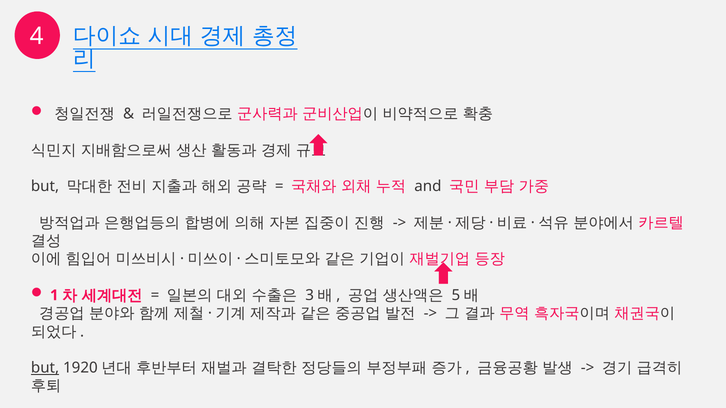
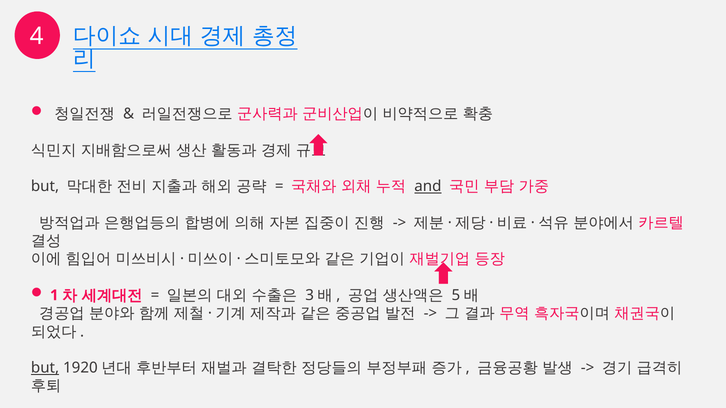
and underline: none -> present (428, 187)
